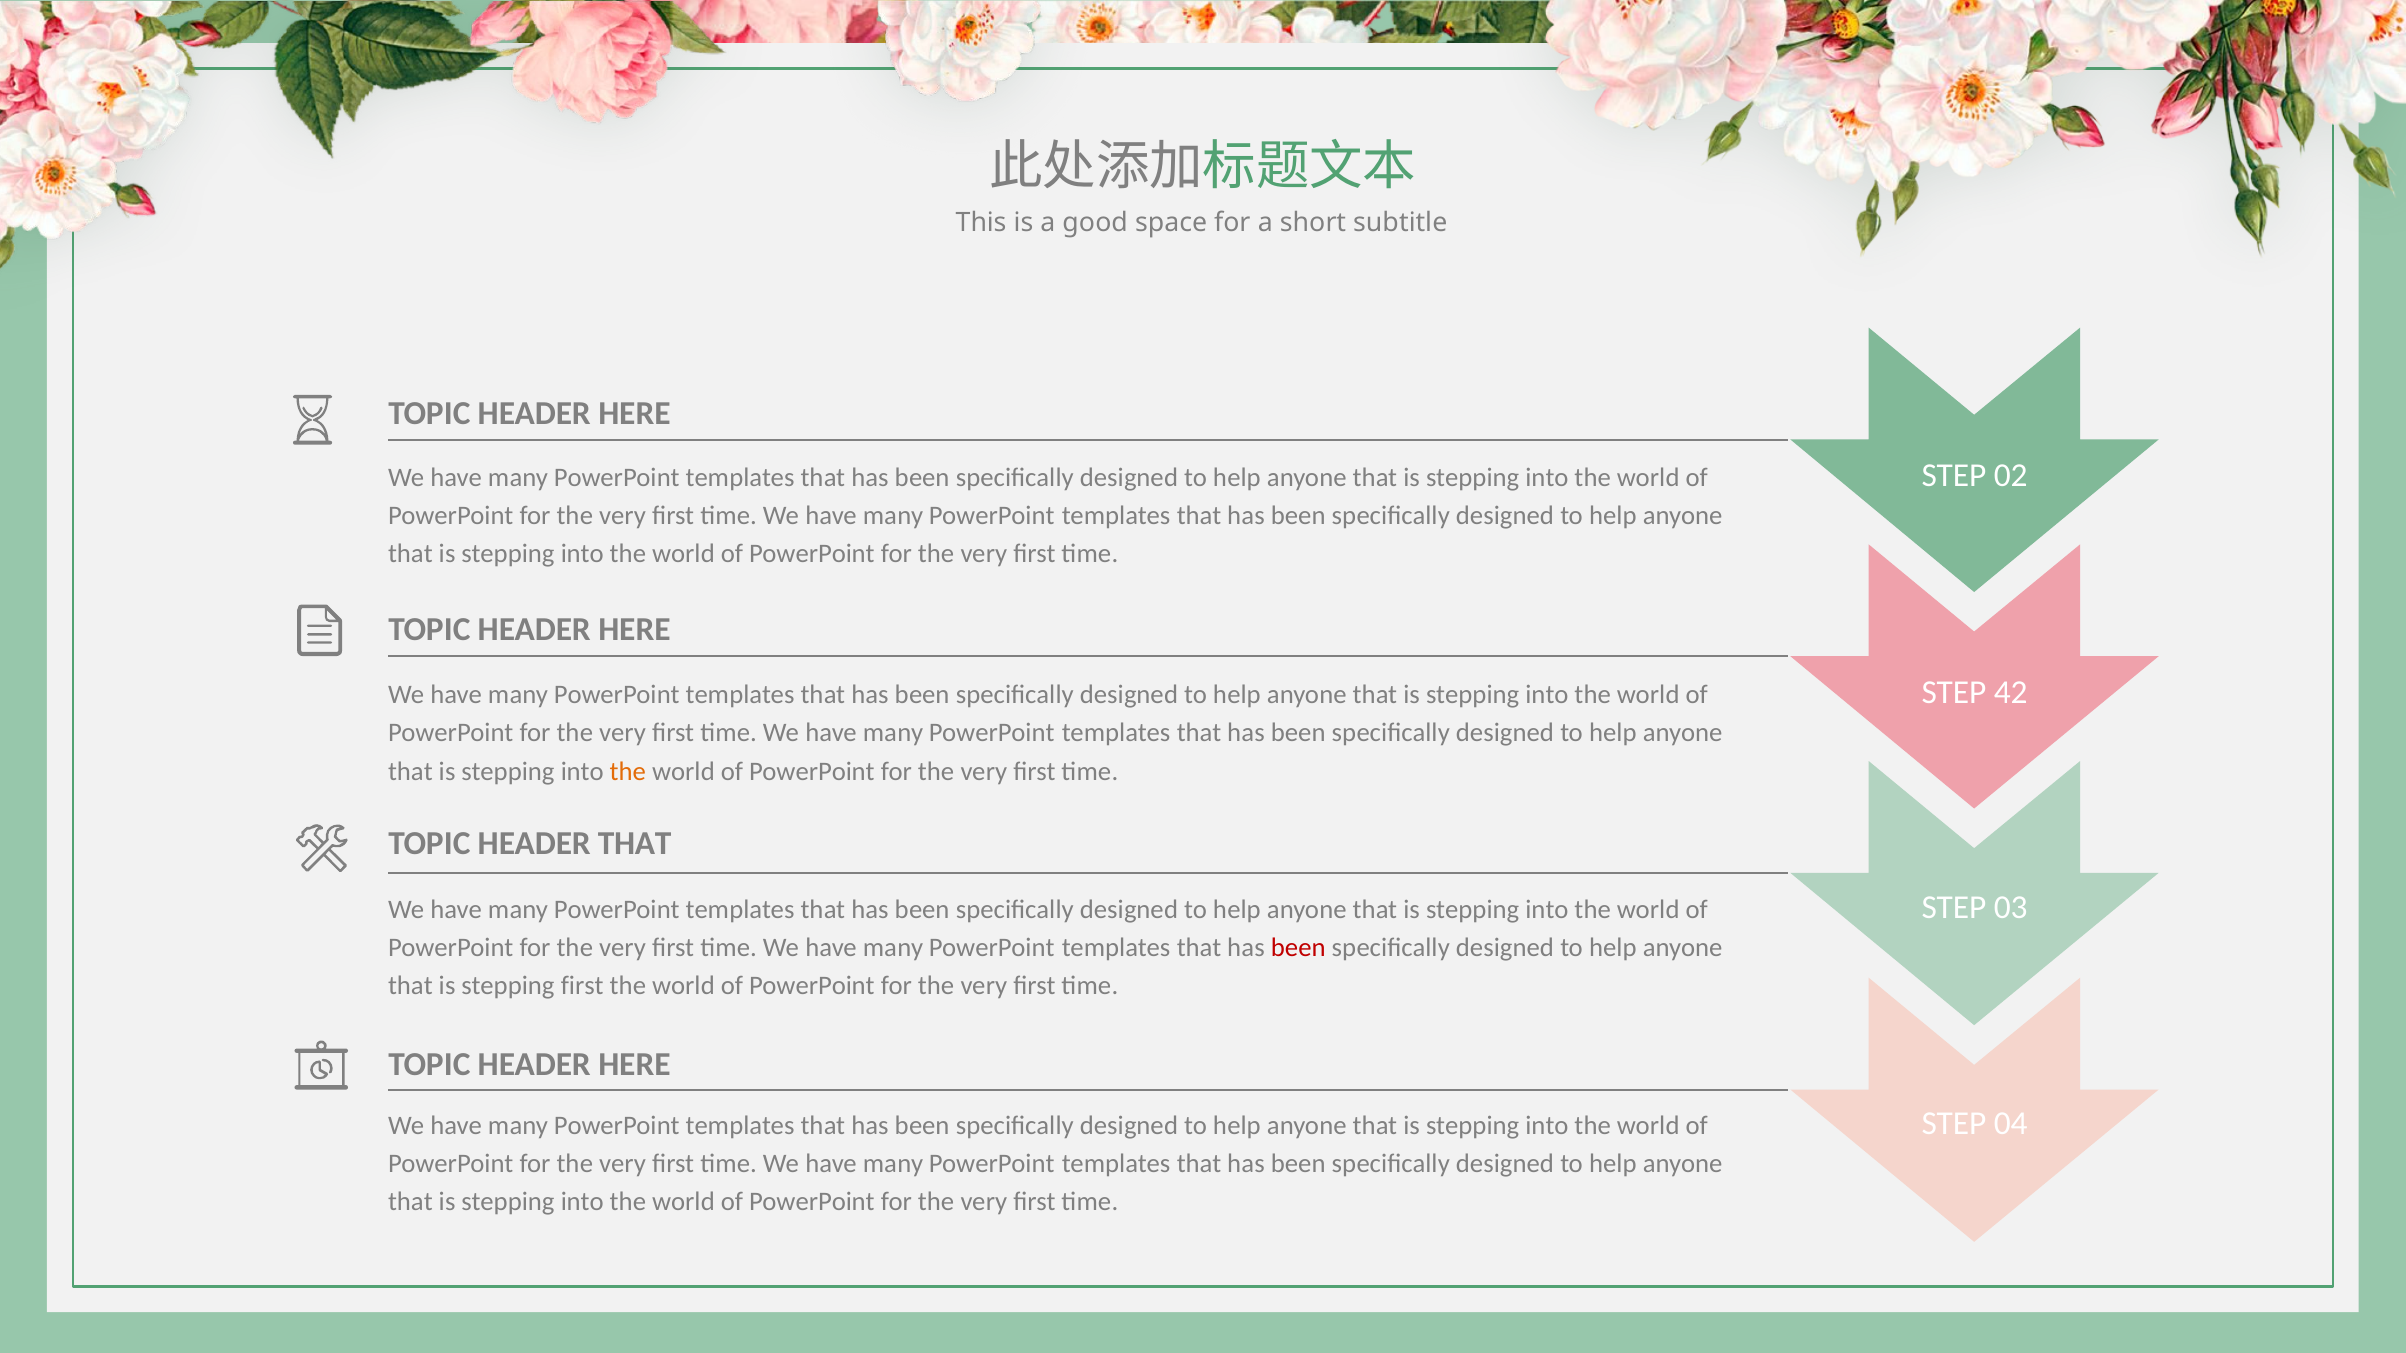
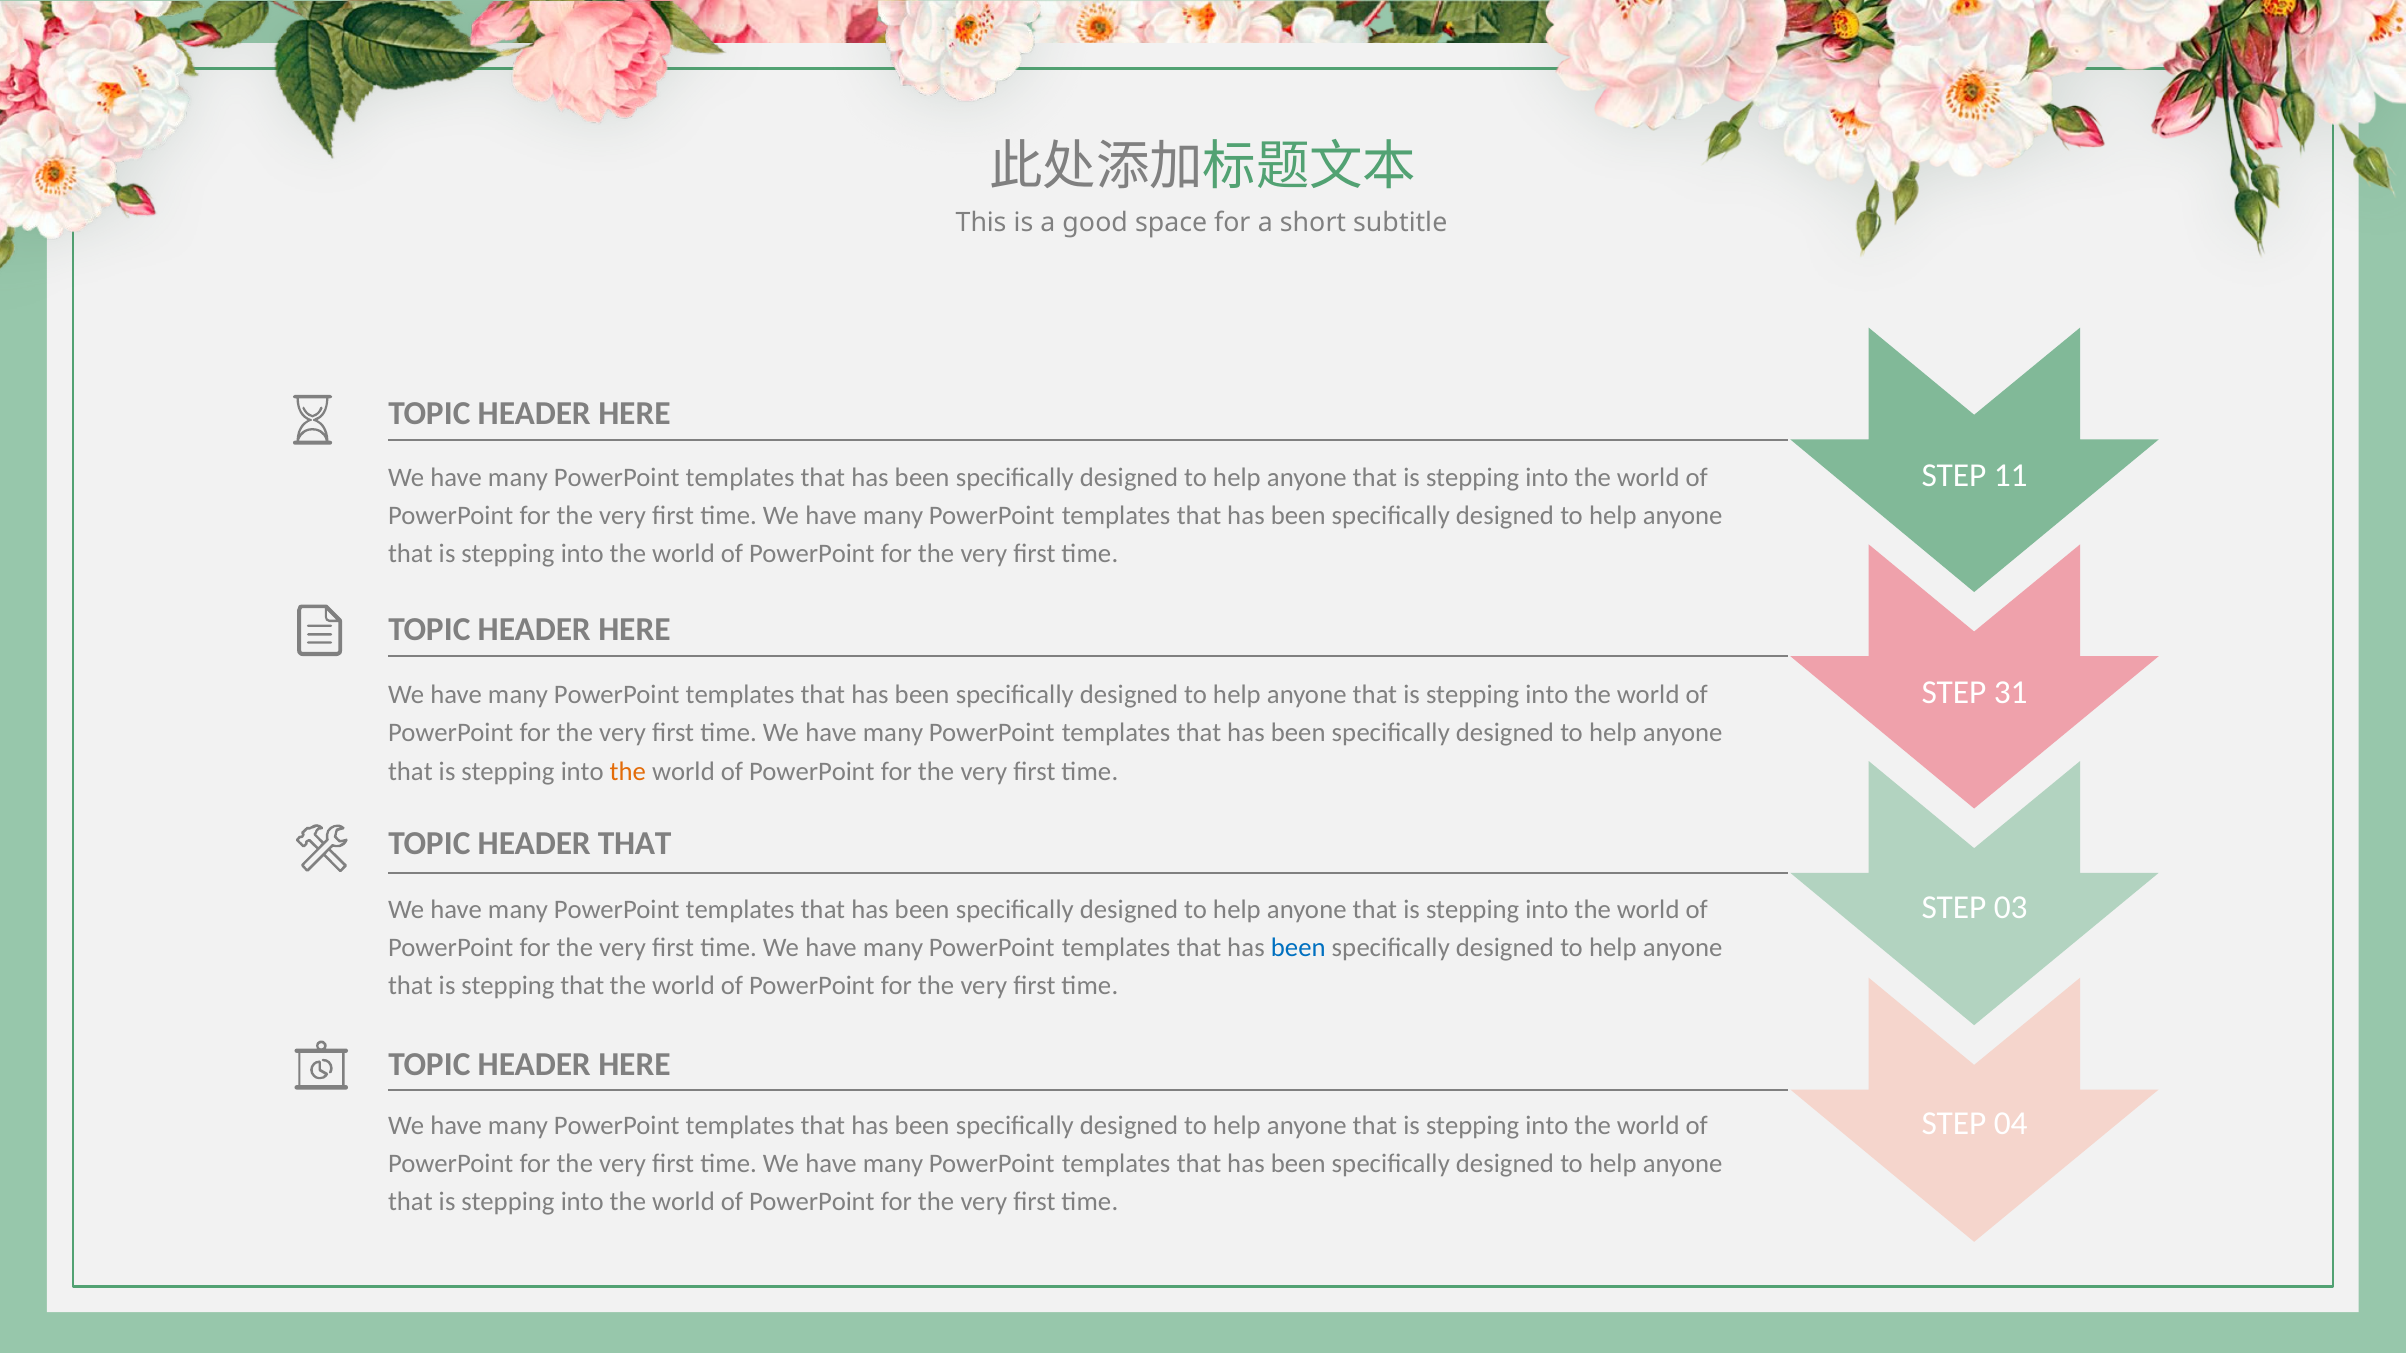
02: 02 -> 11 (2011, 475)
42: 42 -> 31 (2011, 693)
been colour: red -> blue (1298, 948)
stepping first: first -> that (582, 986)
